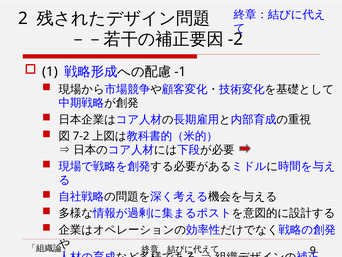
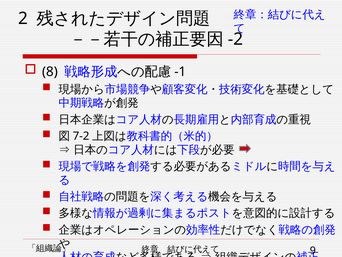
1: 1 -> 8 (50, 72)
